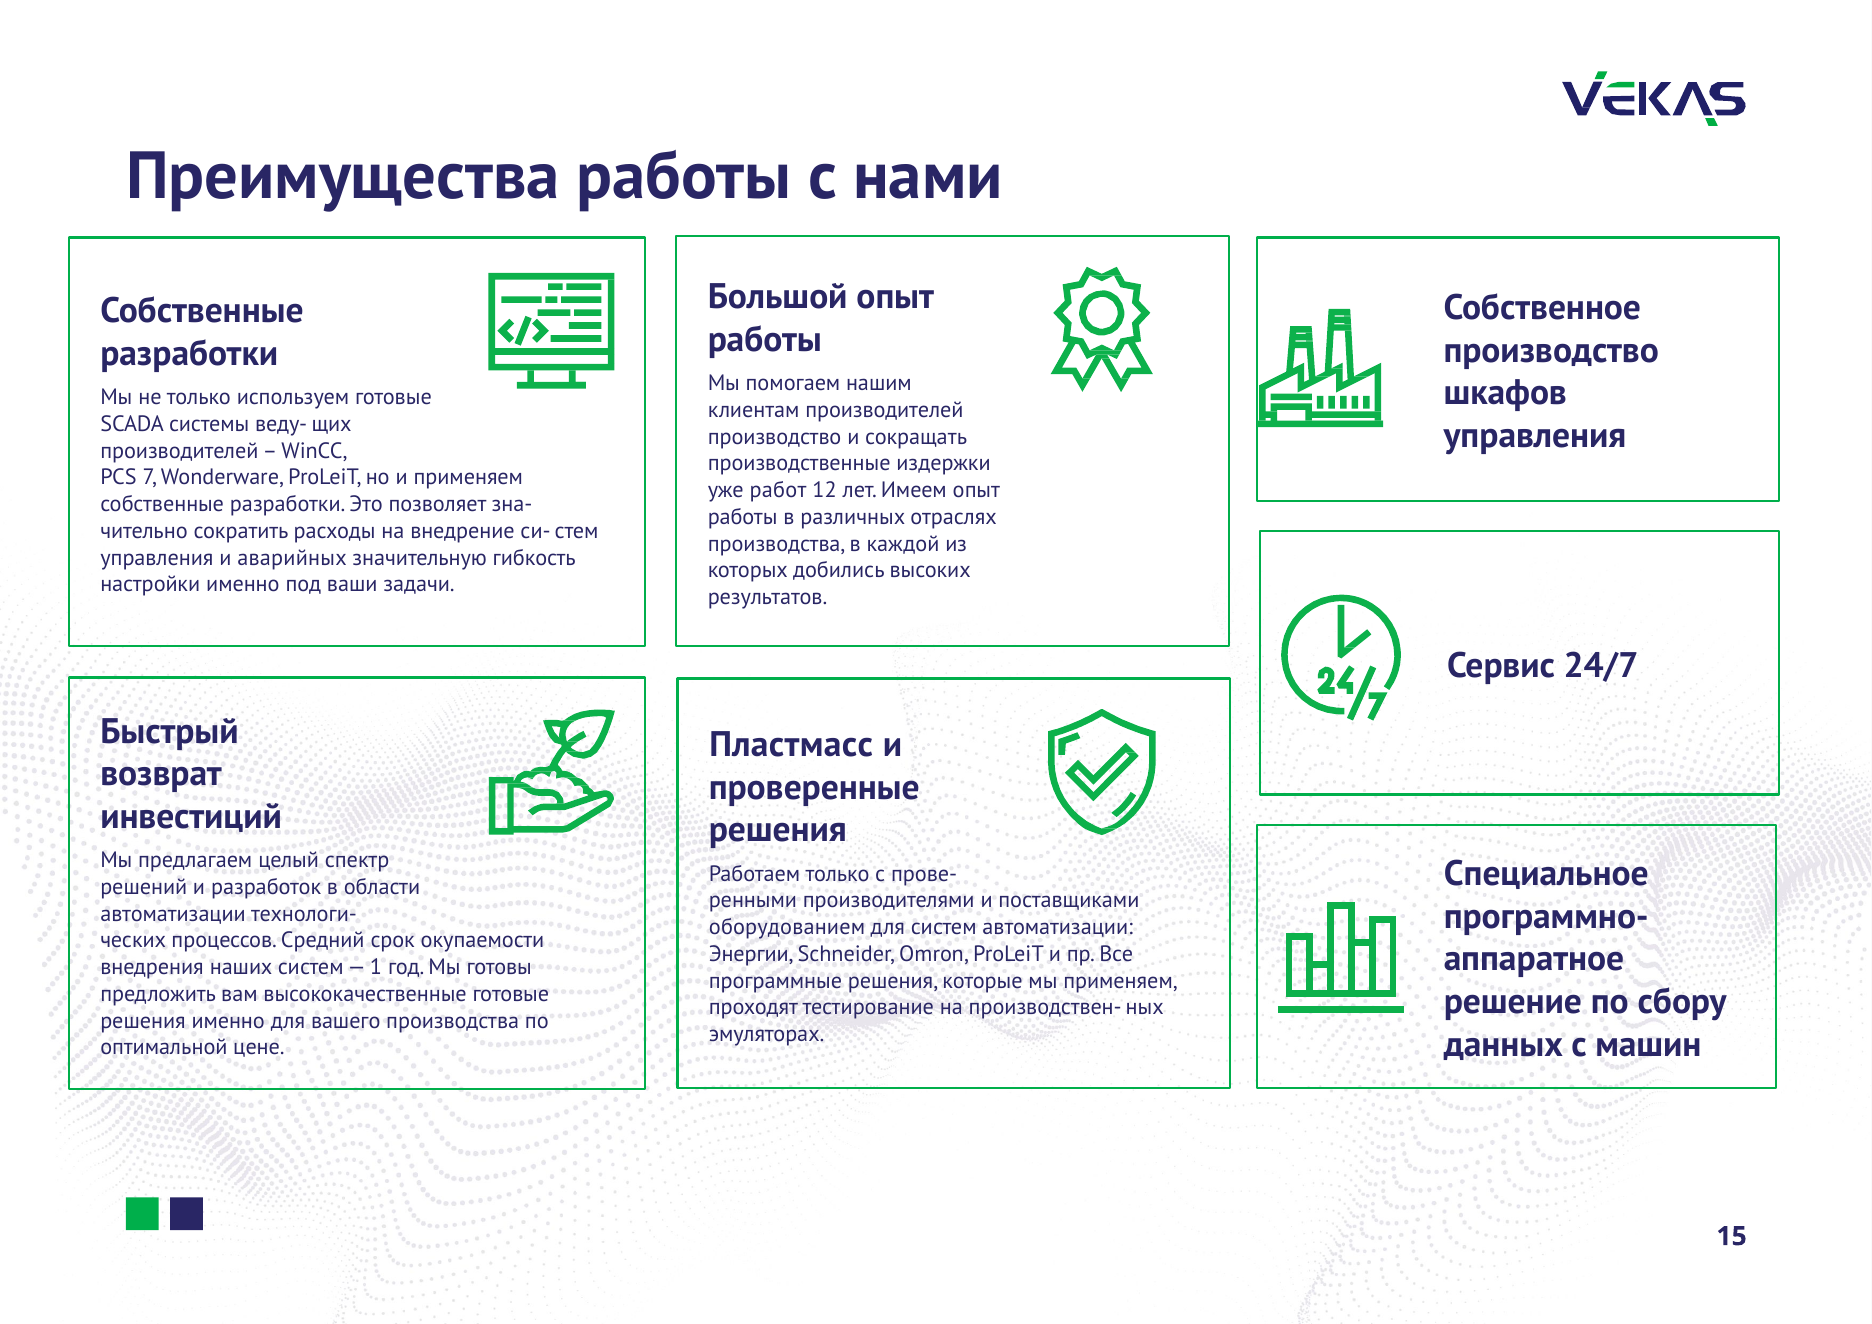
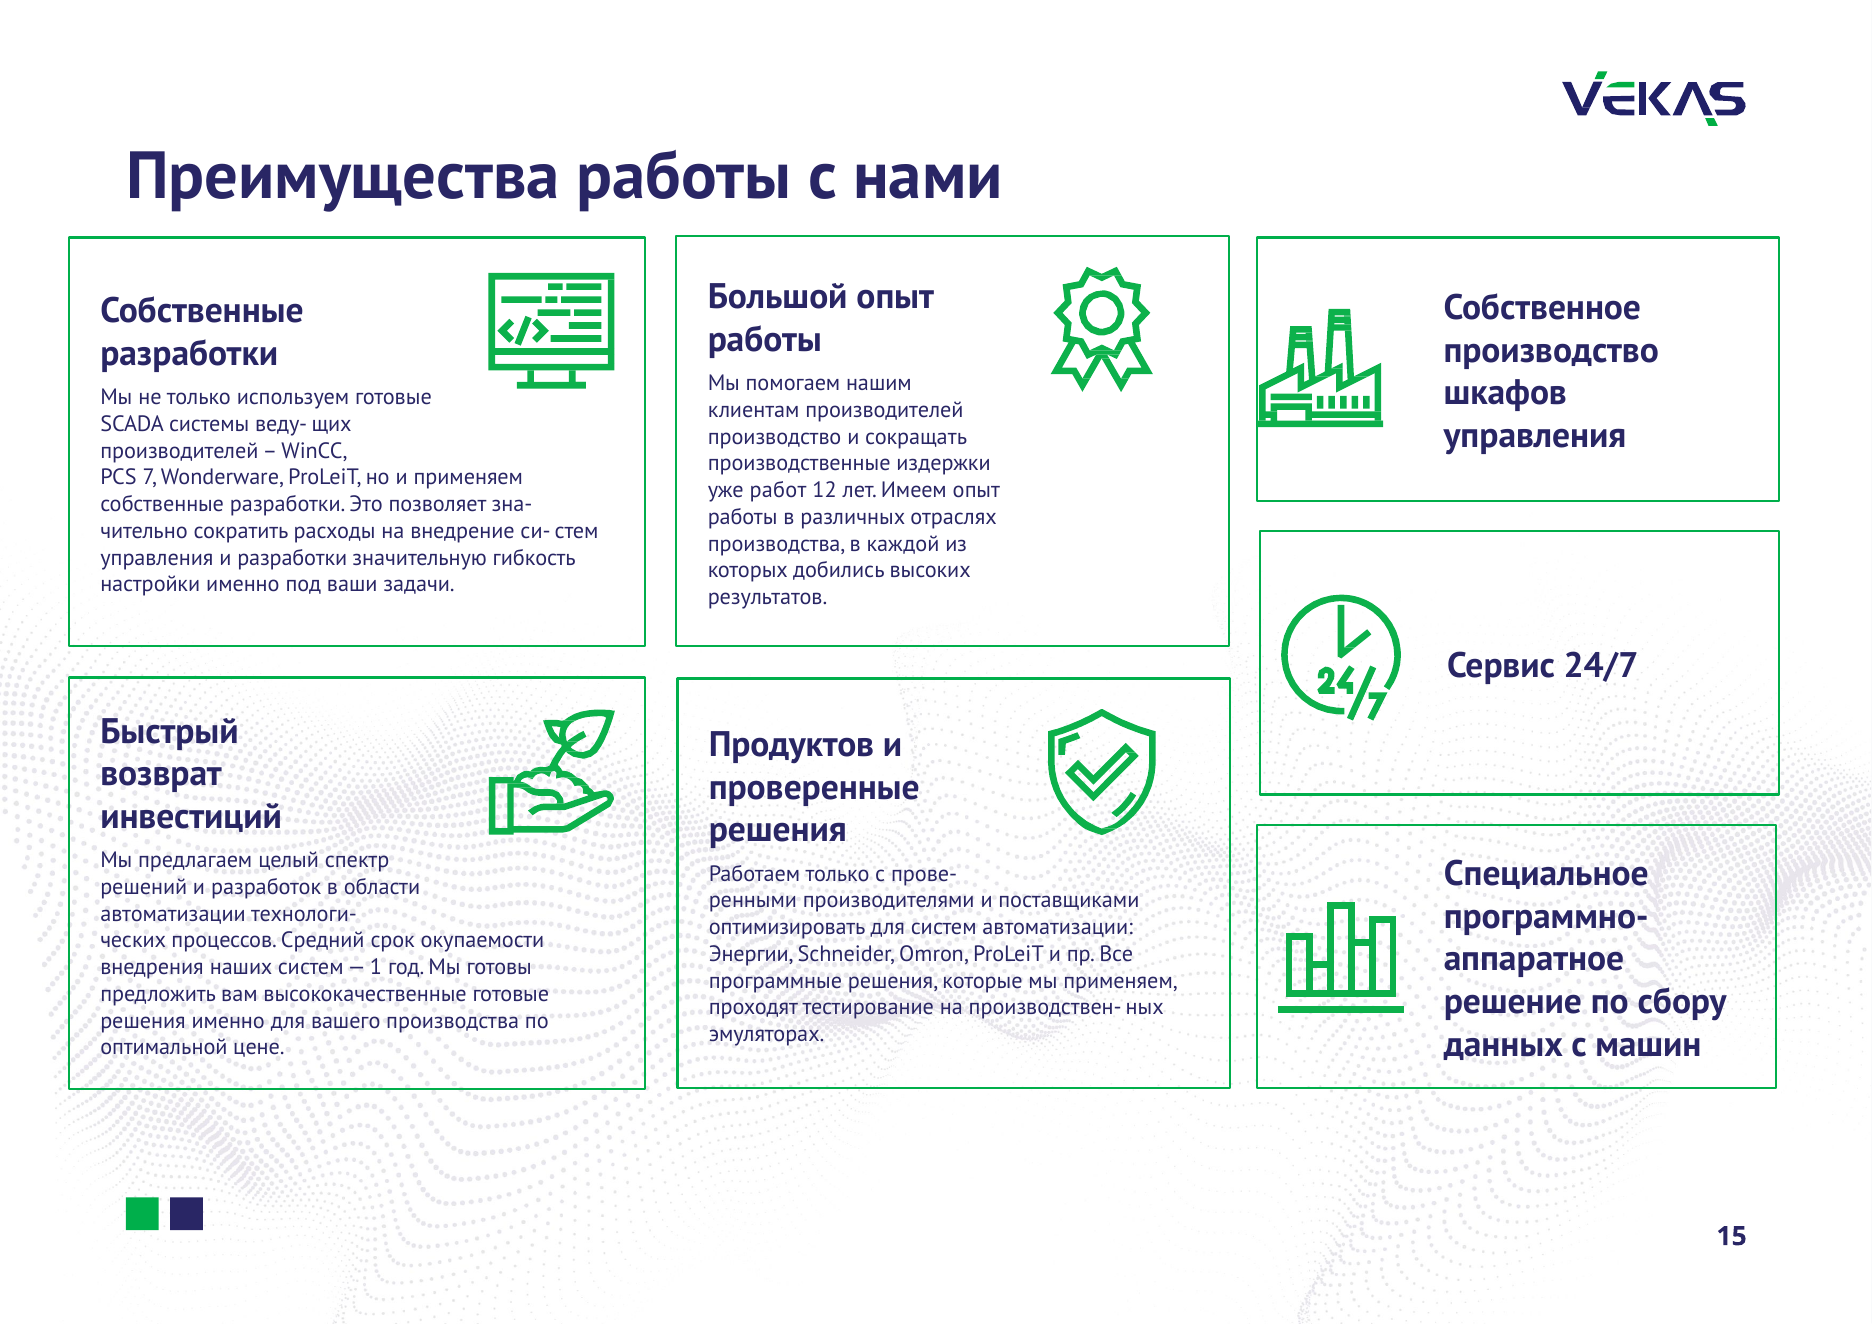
и аварийных: аварийных -> разработки (292, 558)
Пластмасс: Пластмасс -> Продуктов (792, 745)
оборудованием: оборудованием -> оптимизировать (787, 927)
